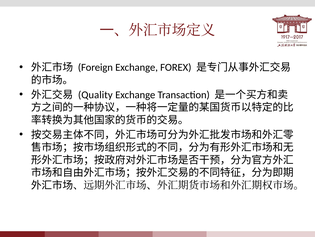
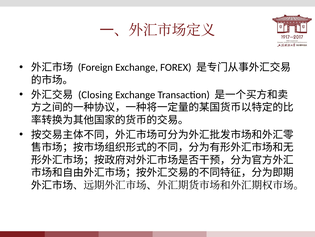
Quality: Quality -> Closing (95, 94)
